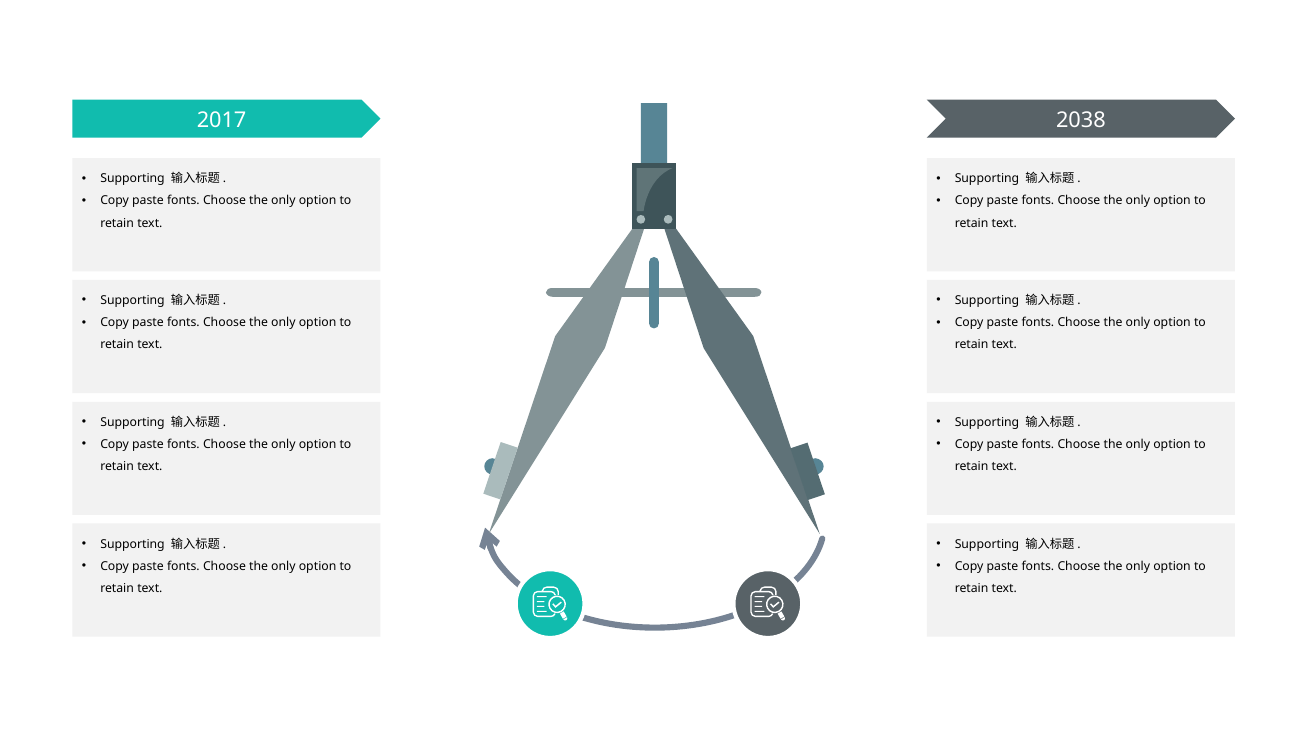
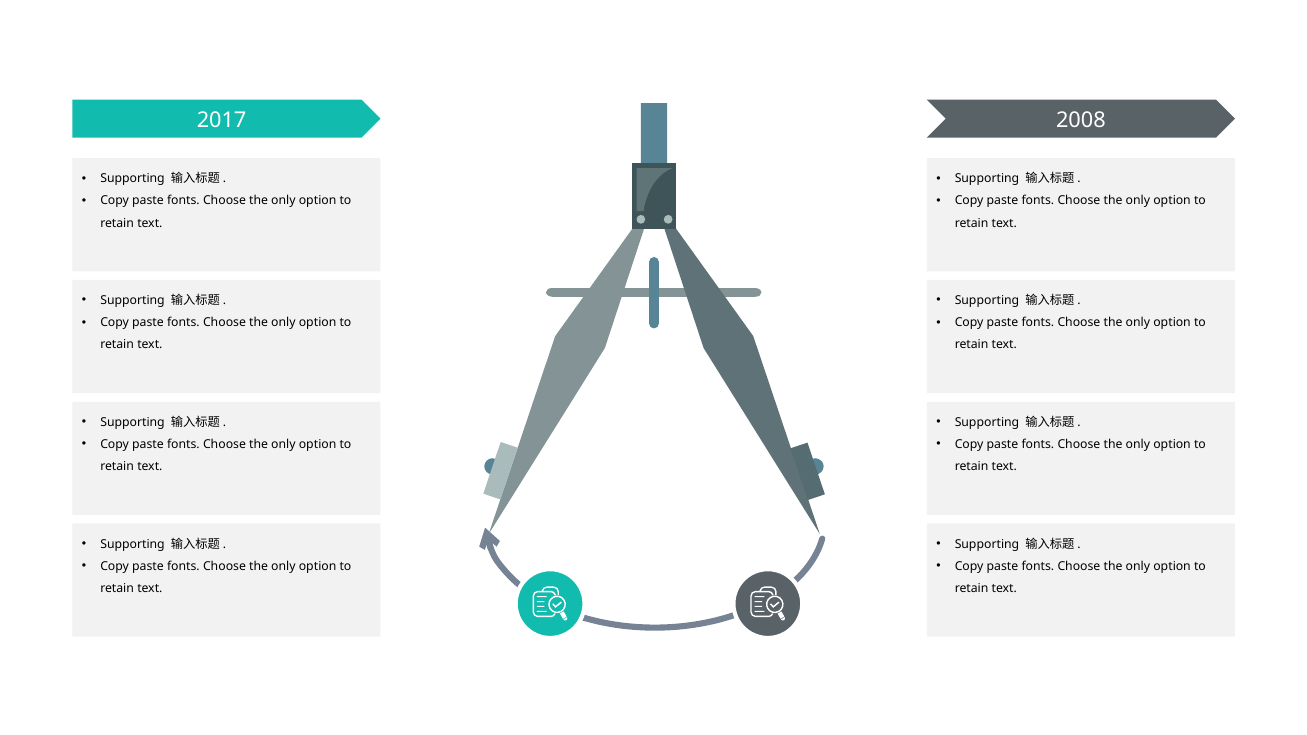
2038: 2038 -> 2008 (1081, 120)
